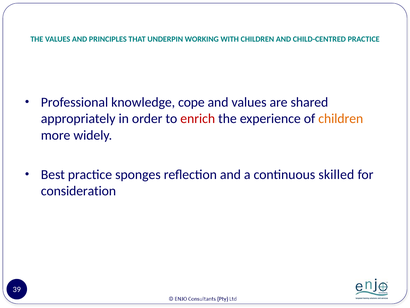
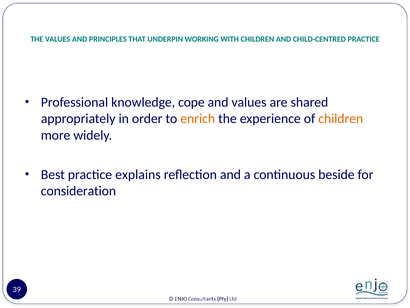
enrich colour: red -> orange (198, 119)
sponges: sponges -> explains (138, 174)
skilled: skilled -> beside (336, 174)
